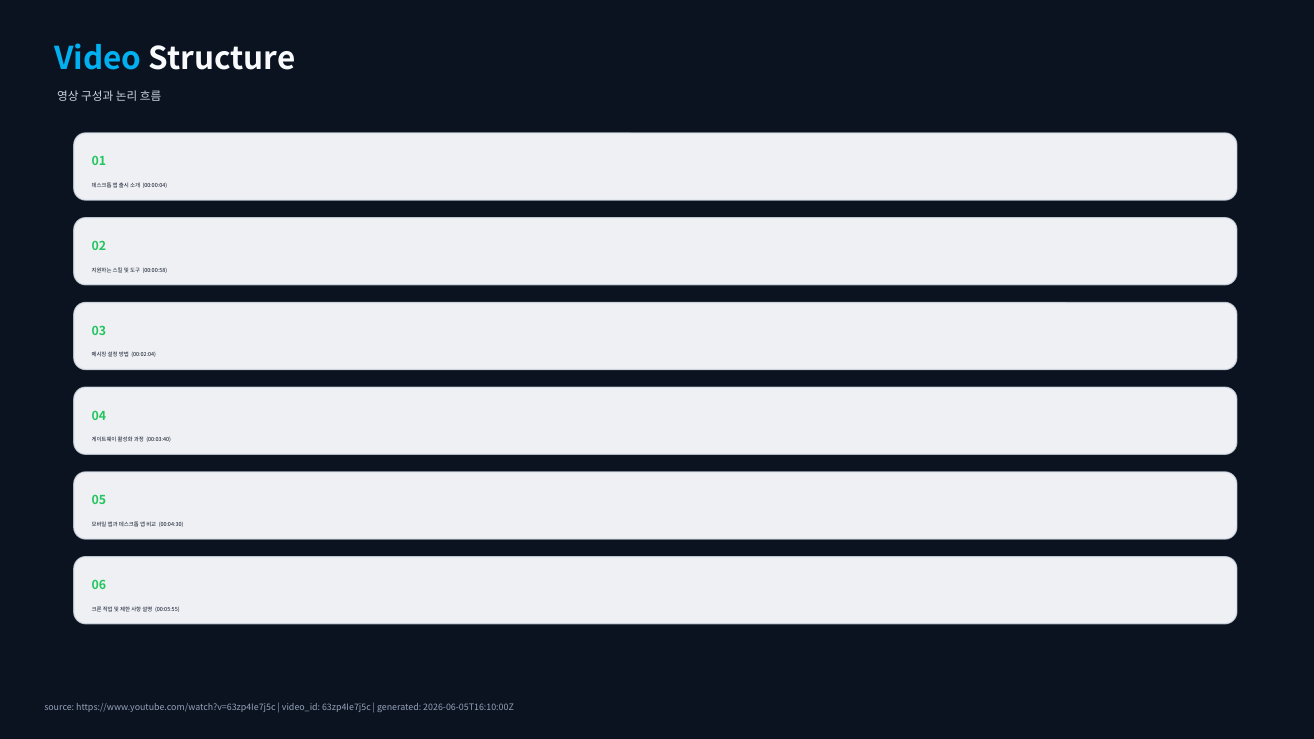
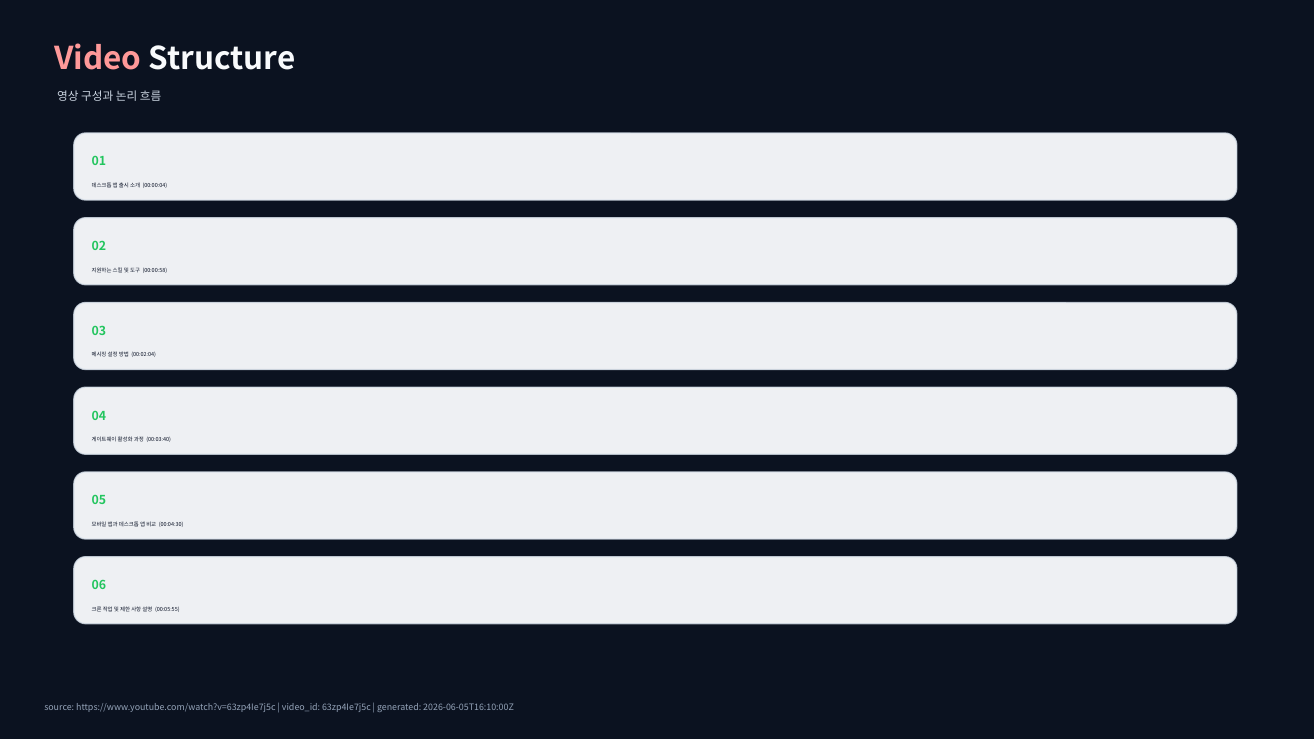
Video colour: light blue -> pink (98, 59)
